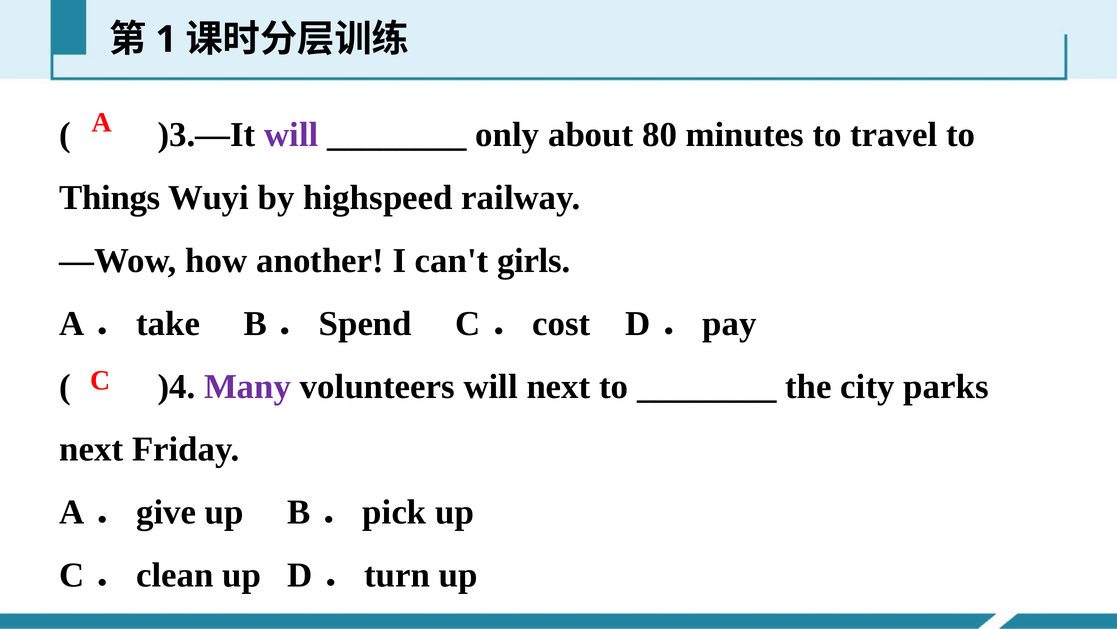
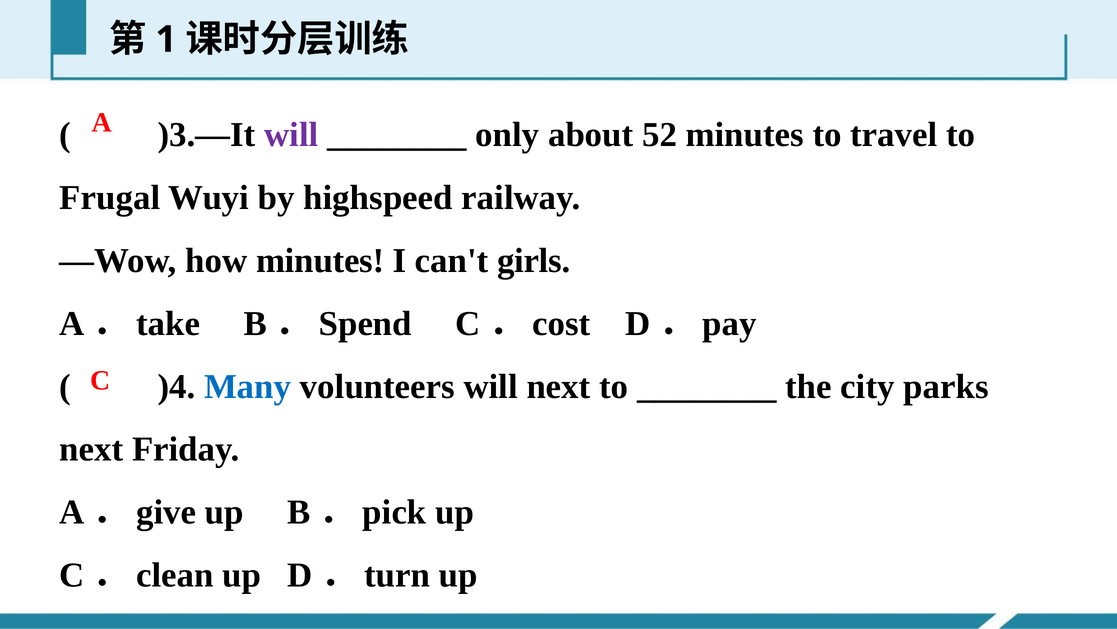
80: 80 -> 52 (660, 135)
Things: Things -> Frugal (110, 198)
how another: another -> minutes (320, 260)
Many colour: purple -> blue (248, 386)
